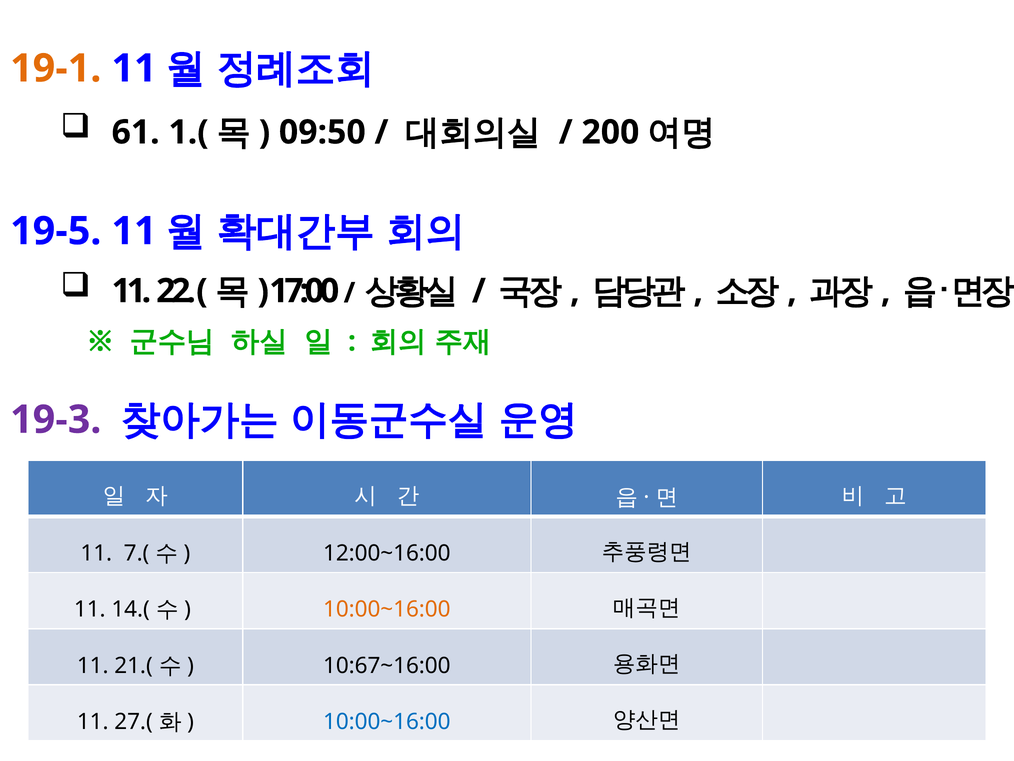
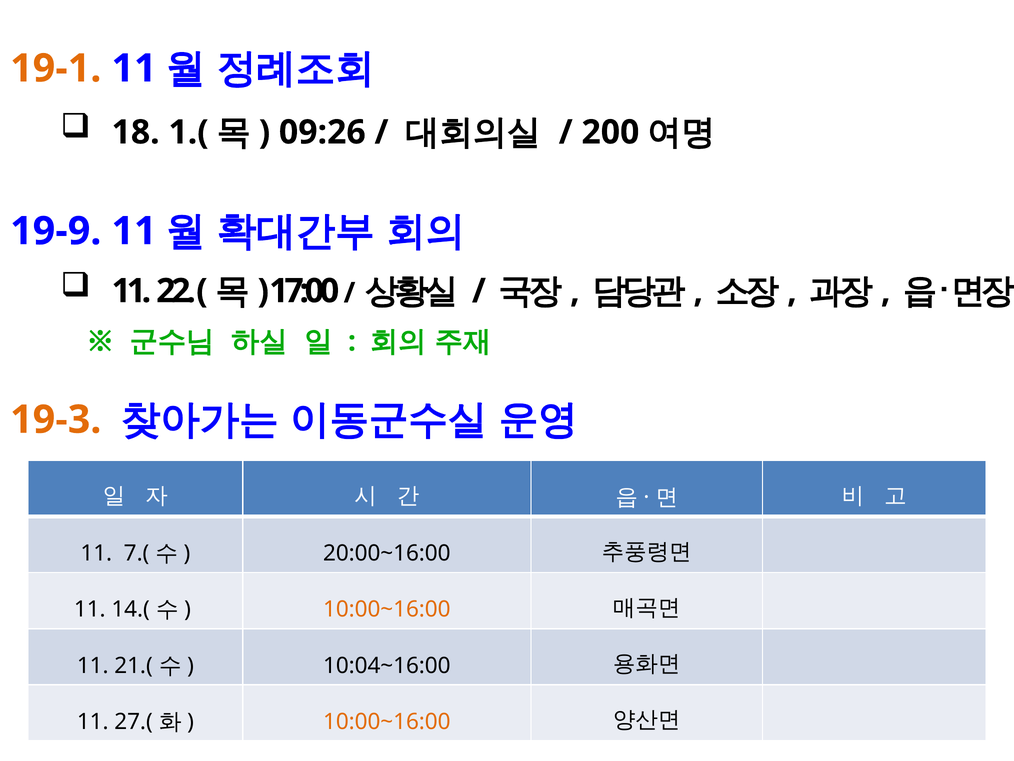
61: 61 -> 18 (136, 132)
09:50: 09:50 -> 09:26 (322, 132)
19-5: 19-5 -> 19-9 (56, 231)
19-3 colour: purple -> orange (56, 419)
12:00~16:00: 12:00~16:00 -> 20:00~16:00 (387, 553)
10:67~16:00: 10:67~16:00 -> 10:04~16:00 (387, 665)
10:00~16:00 colour: blue -> orange (387, 721)
